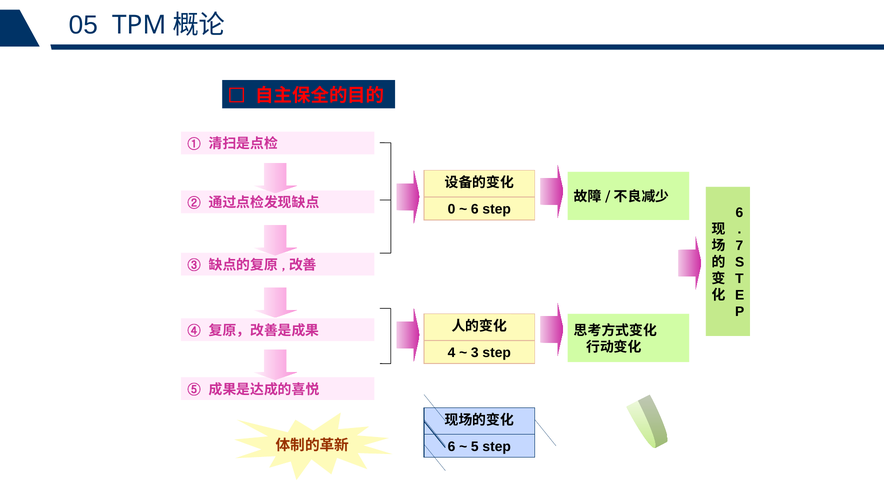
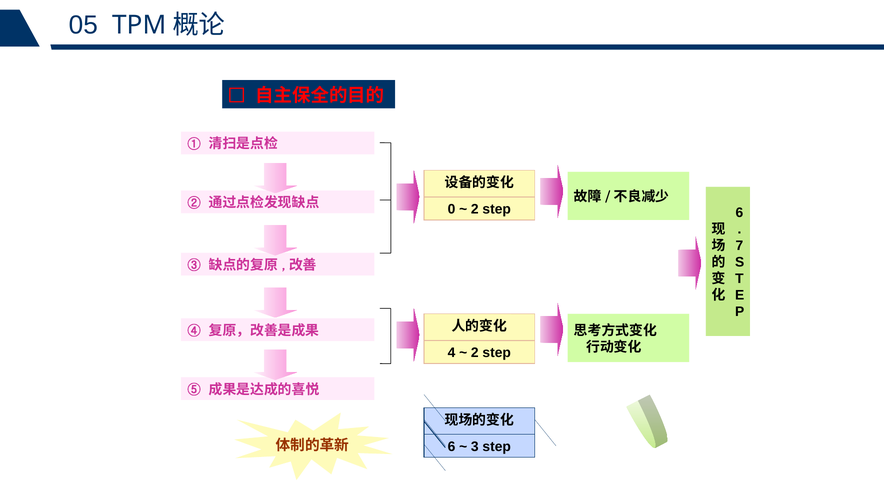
6: 6 -> 2 (475, 209)
3: 3 -> 2 (475, 353)
5: 5 -> 3 (475, 447)
